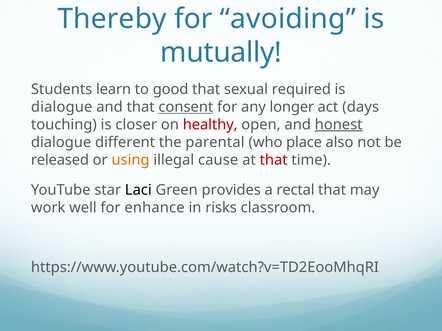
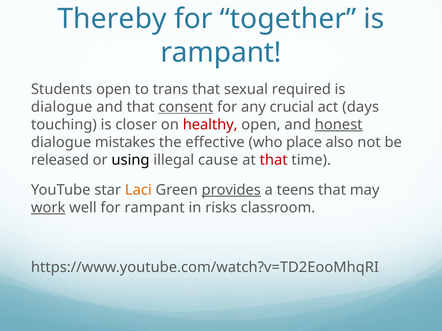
avoiding: avoiding -> together (288, 19)
mutually: mutually -> rampant (221, 53)
Students learn: learn -> open (114, 89)
good: good -> trans (171, 89)
longer: longer -> crucial (292, 107)
different: different -> mistakes (125, 142)
parental: parental -> effective (215, 142)
using colour: orange -> black (130, 160)
Laci colour: black -> orange (138, 190)
provides underline: none -> present (231, 190)
rectal: rectal -> teens (295, 190)
work underline: none -> present (48, 208)
for enhance: enhance -> rampant (155, 208)
